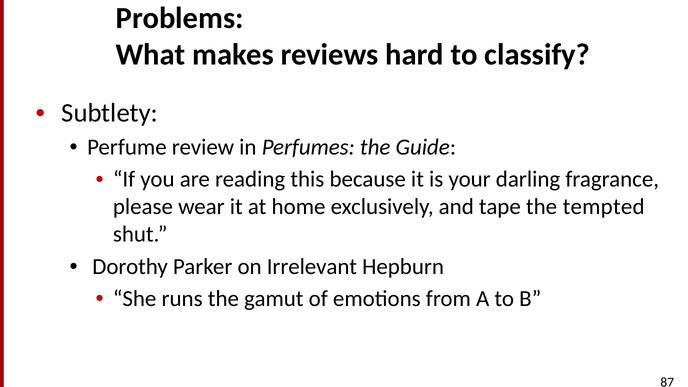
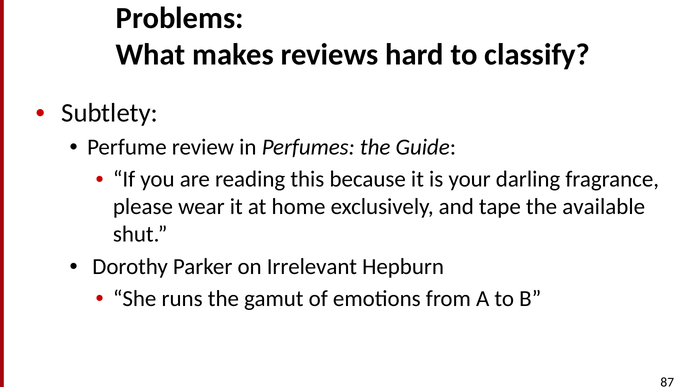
tempted: tempted -> available (604, 207)
